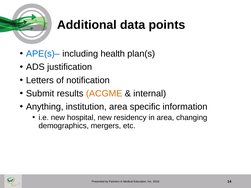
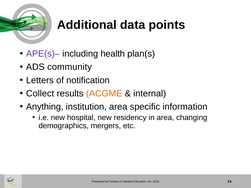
APE(s)– colour: blue -> purple (43, 54)
justification: justification -> community (70, 67)
Submit: Submit -> Collect (40, 94)
